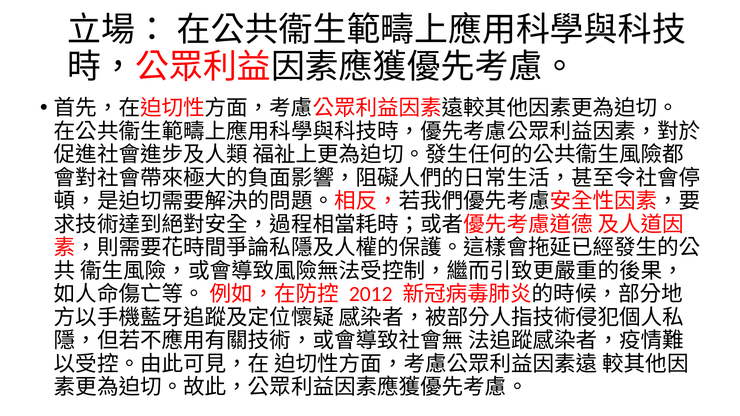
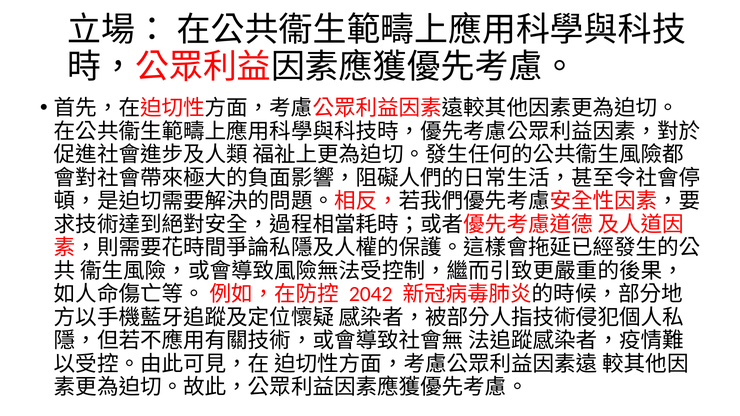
2012: 2012 -> 2042 (371, 294)
